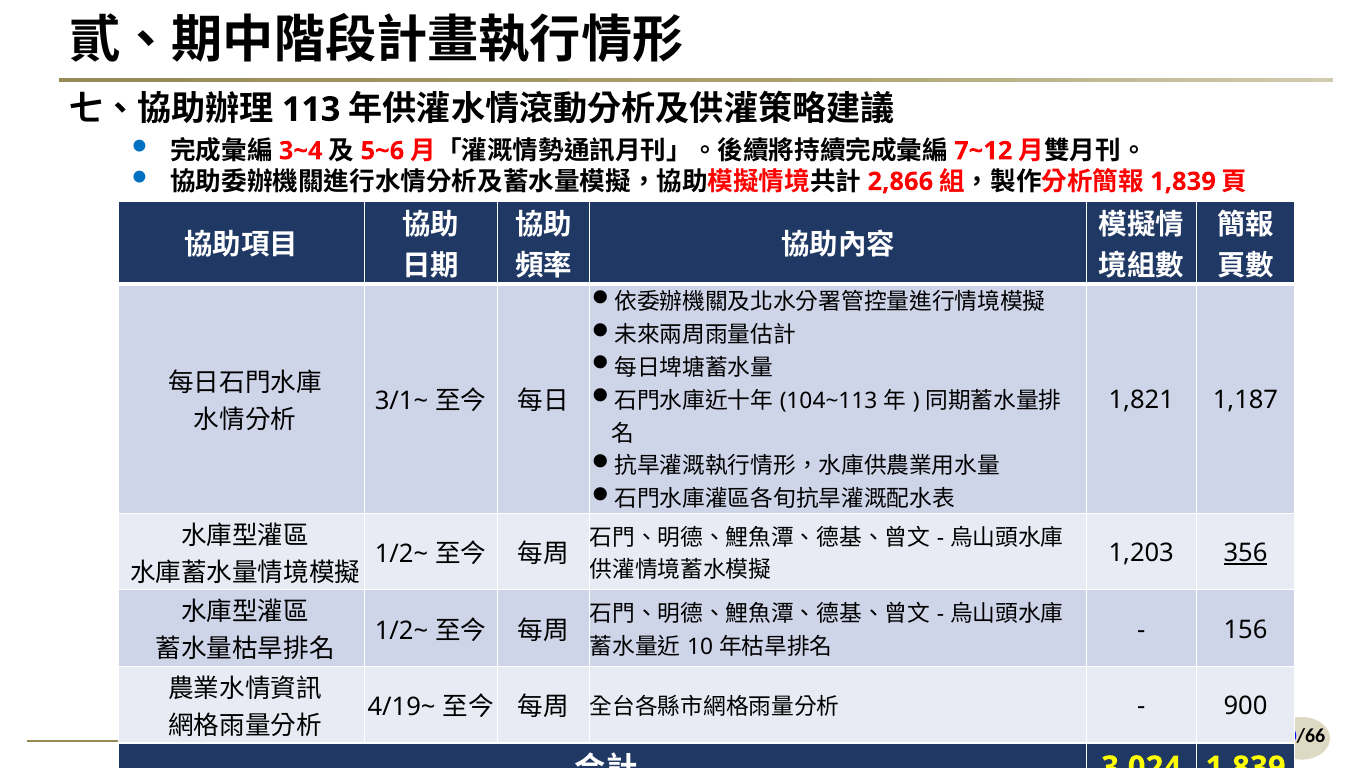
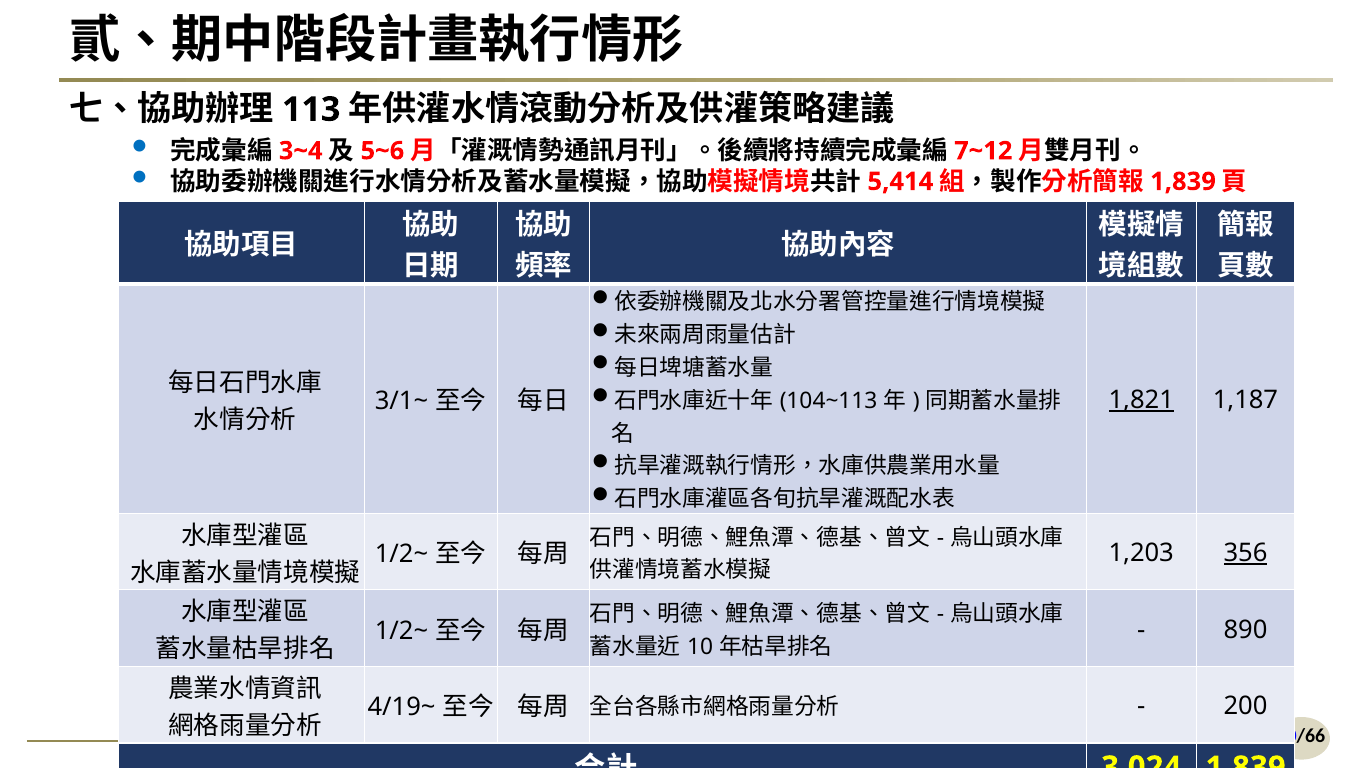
2,866: 2,866 -> 5,414 (900, 182)
1,821 underline: none -> present (1141, 400)
156: 156 -> 890 (1246, 629)
900: 900 -> 200 (1246, 706)
